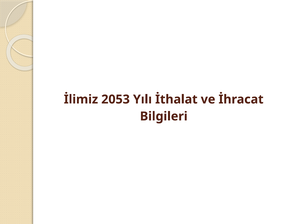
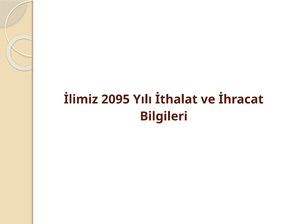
2053: 2053 -> 2095 (116, 99)
